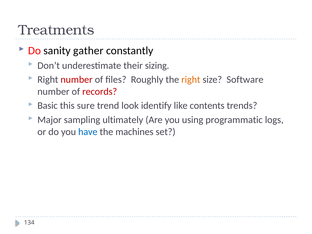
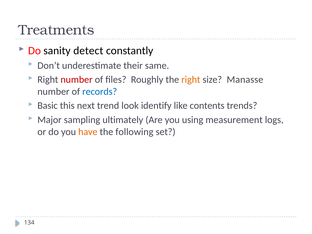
gather: gather -> detect (88, 51)
sizing: sizing -> same (157, 66)
Software: Software -> Manasse (245, 80)
records colour: red -> blue (100, 92)
sure: sure -> next (86, 106)
programmatic: programmatic -> measurement (234, 120)
have colour: blue -> orange (88, 132)
machines: machines -> following (134, 132)
